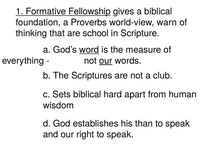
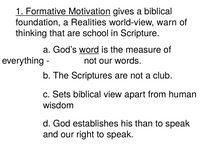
Fellowship: Fellowship -> Motivation (89, 11)
Proverbs: Proverbs -> Realities (89, 22)
our underline: present -> none (106, 61)
hard: hard -> view (113, 94)
